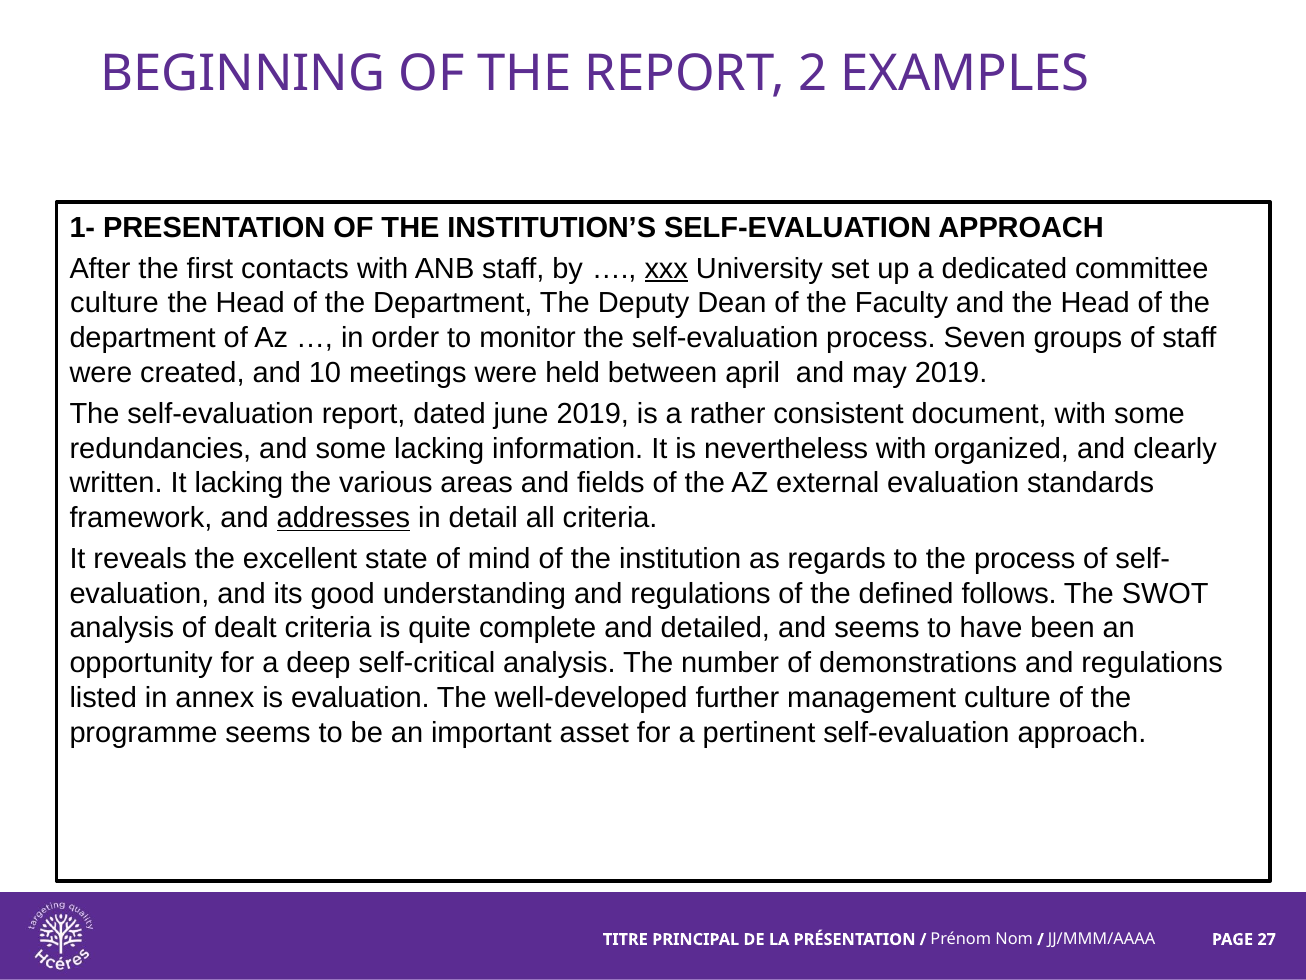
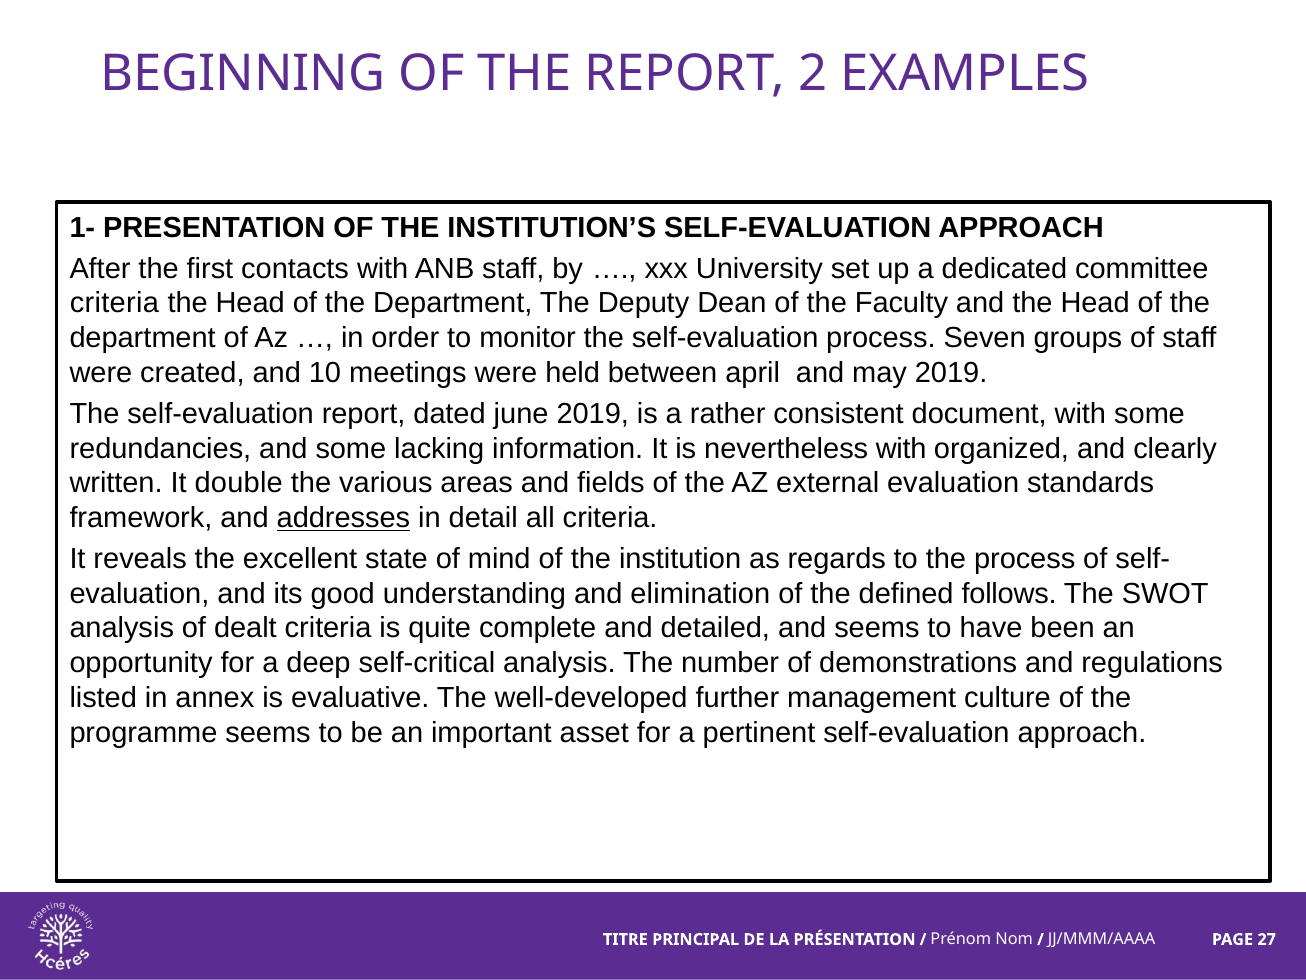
xxx underline: present -> none (666, 268)
culture: culture -> criteria (114, 303)
It lacking: lacking -> double (239, 483)
understanding and regulations: regulations -> elimination (700, 593)
is evaluation: evaluation -> evaluative (360, 698)
